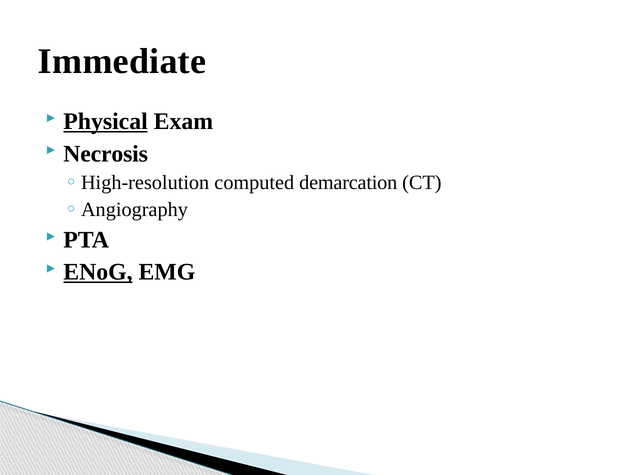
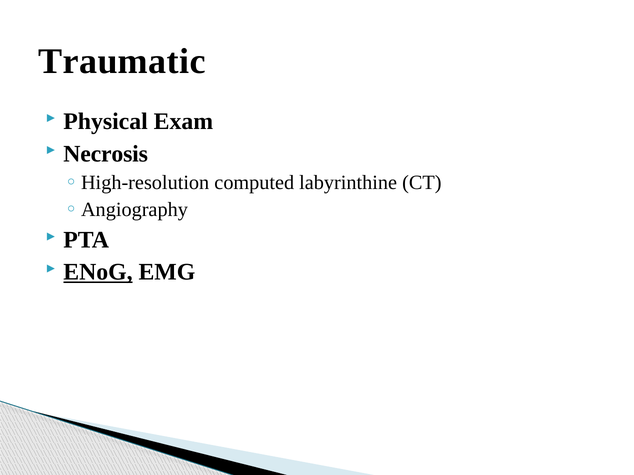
Immediate: Immediate -> Traumatic (122, 61)
Physical underline: present -> none (106, 122)
demarcation: demarcation -> labyrinthine (348, 183)
